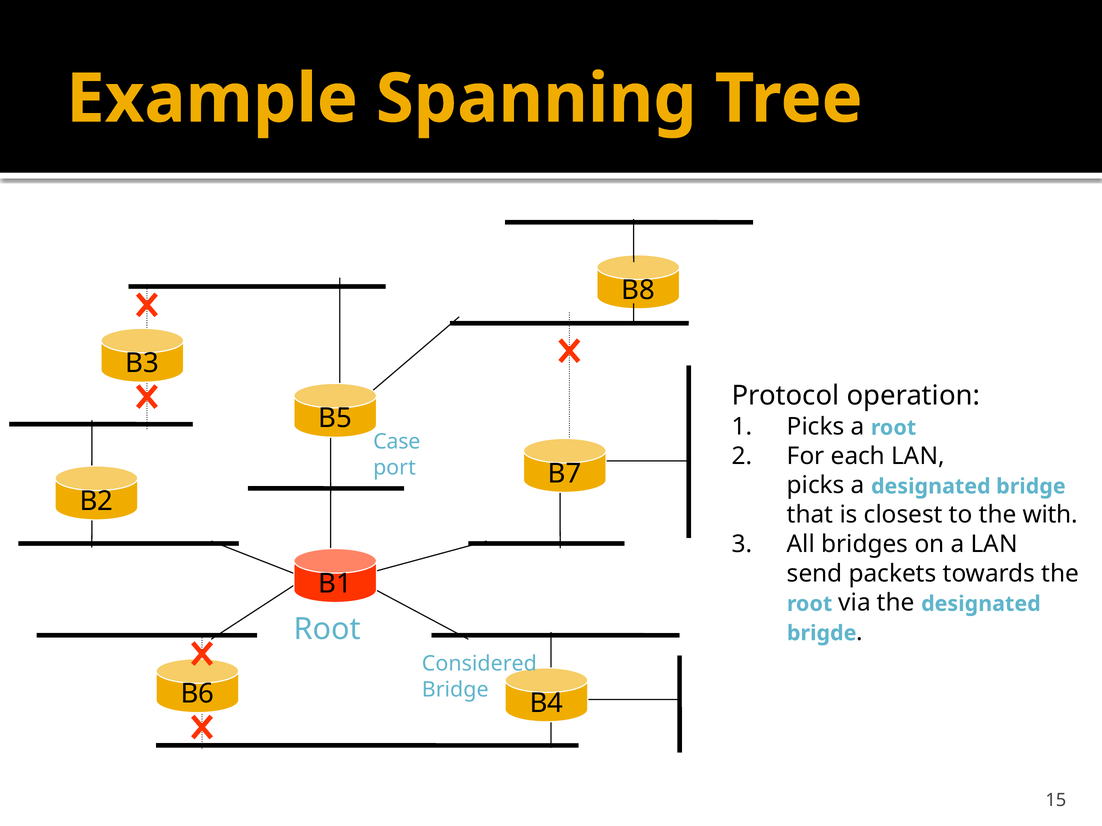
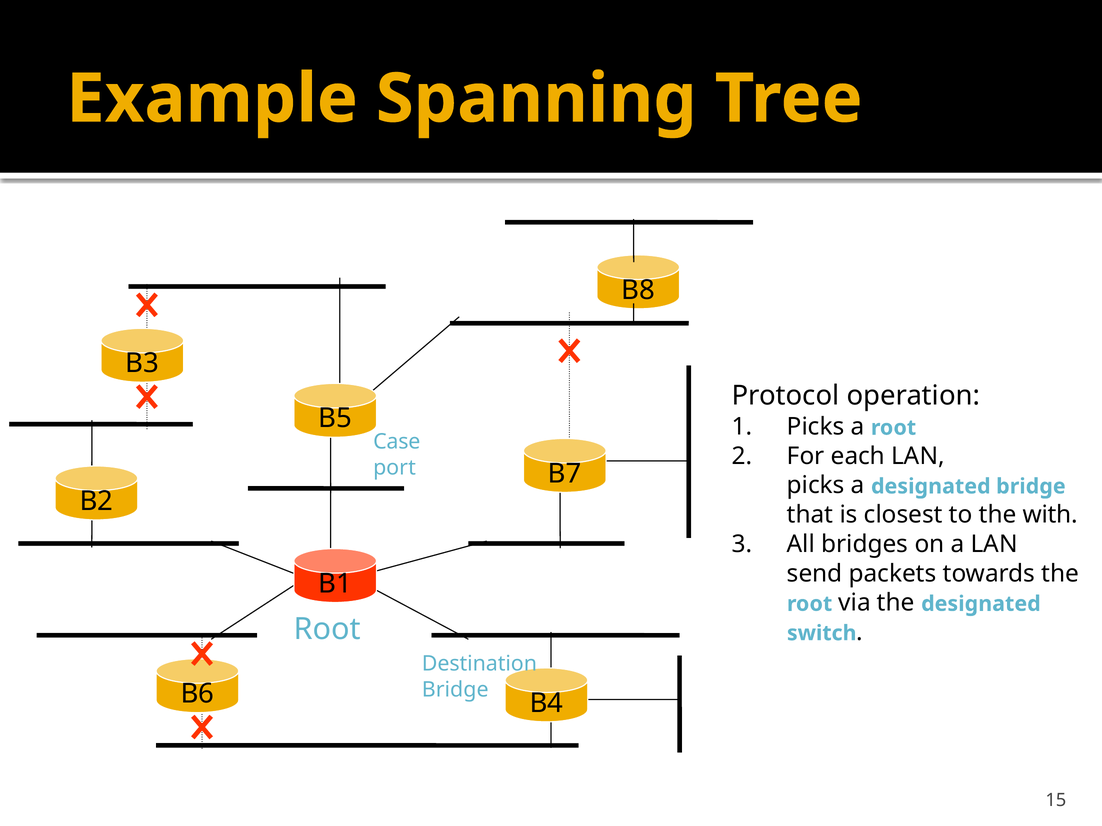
brigde: brigde -> switch (822, 634)
Considered: Considered -> Destination (479, 664)
